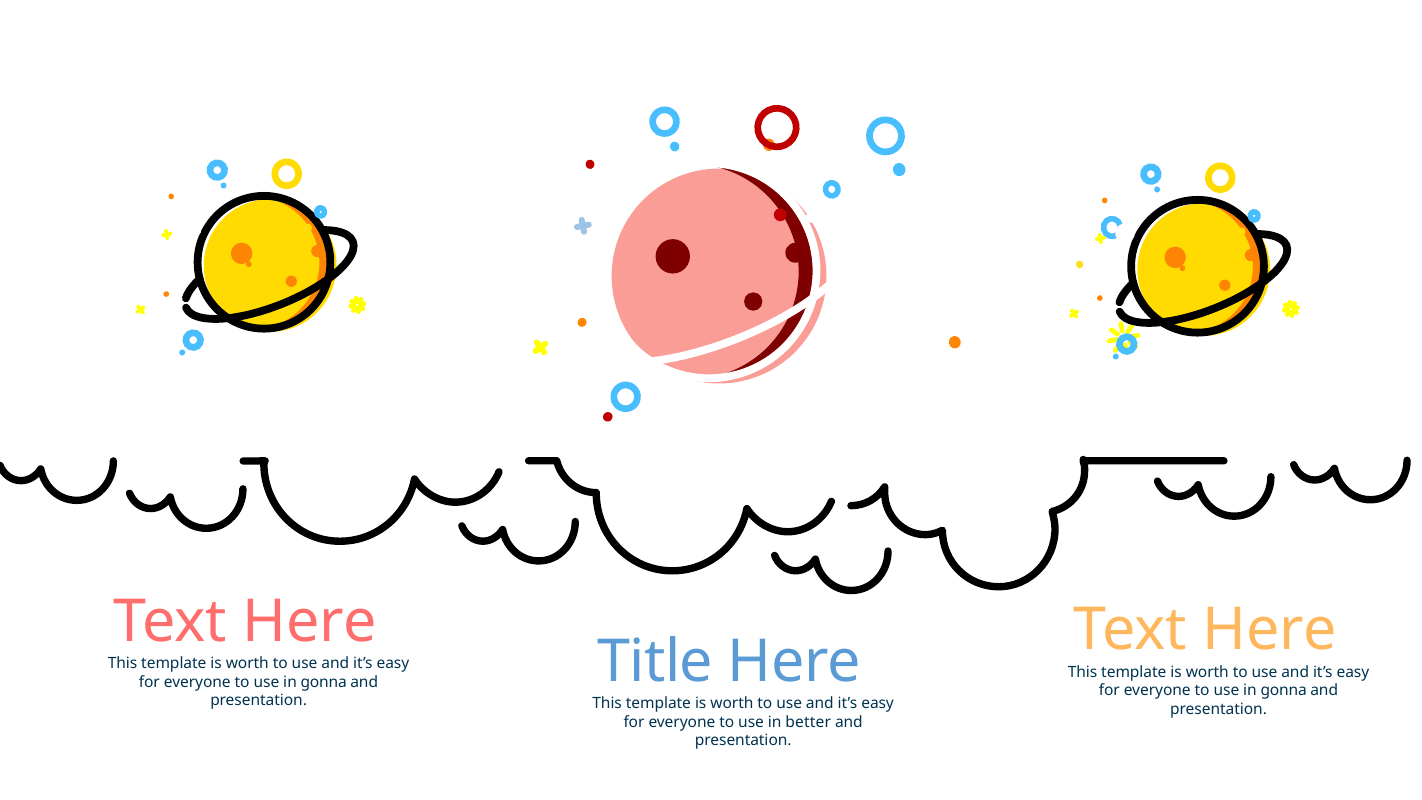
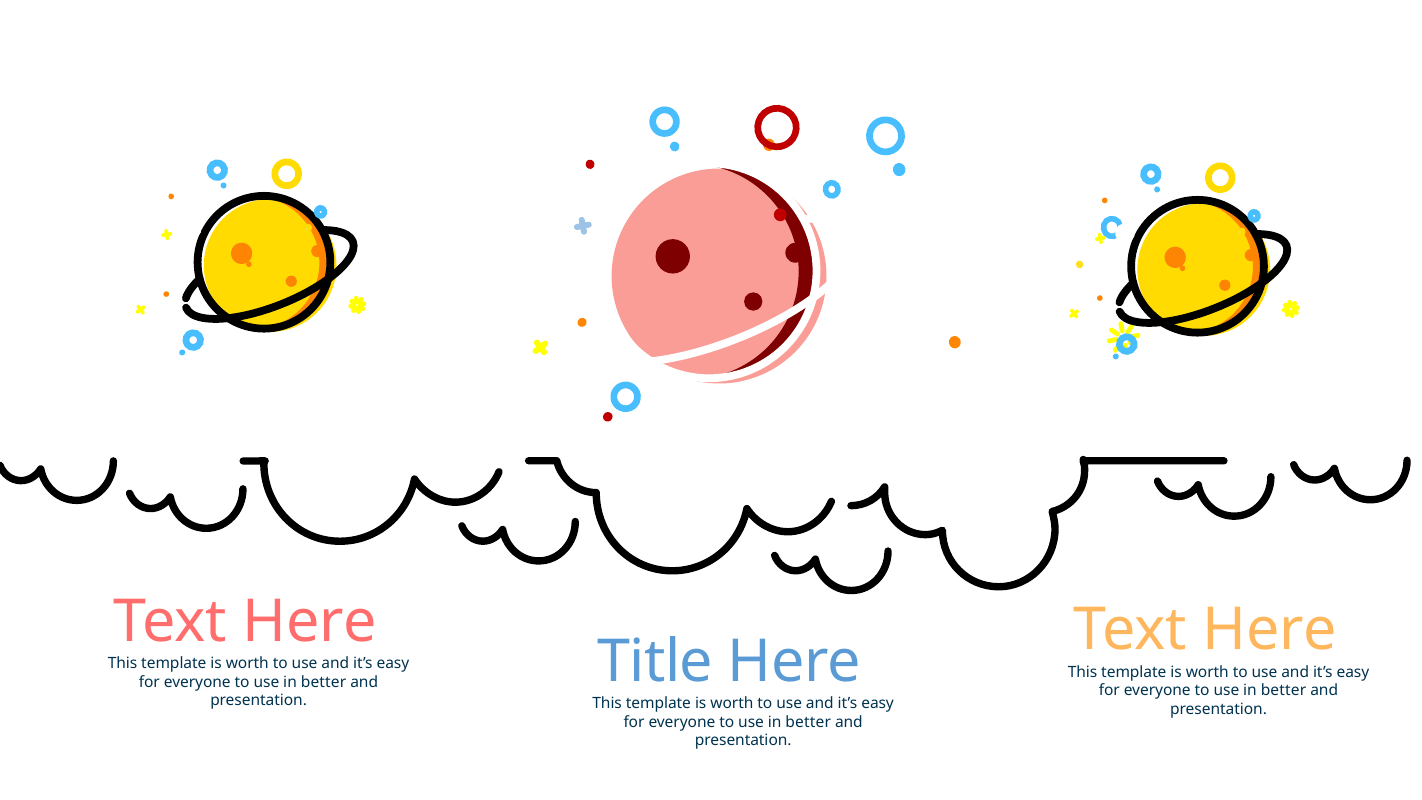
gonna: gonna -> better (324, 682)
gonna: gonna -> better (1284, 691)
